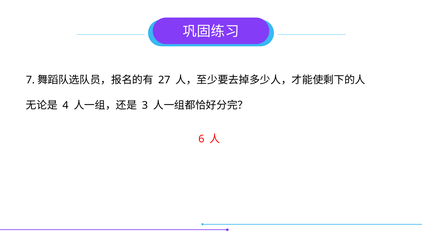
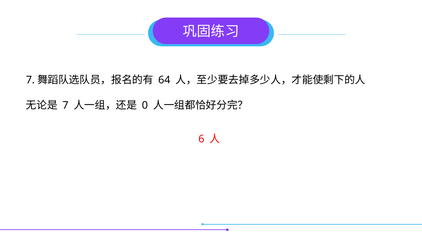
27: 27 -> 64 (164, 80)
4: 4 -> 7 (65, 106)
3: 3 -> 0 (145, 106)
